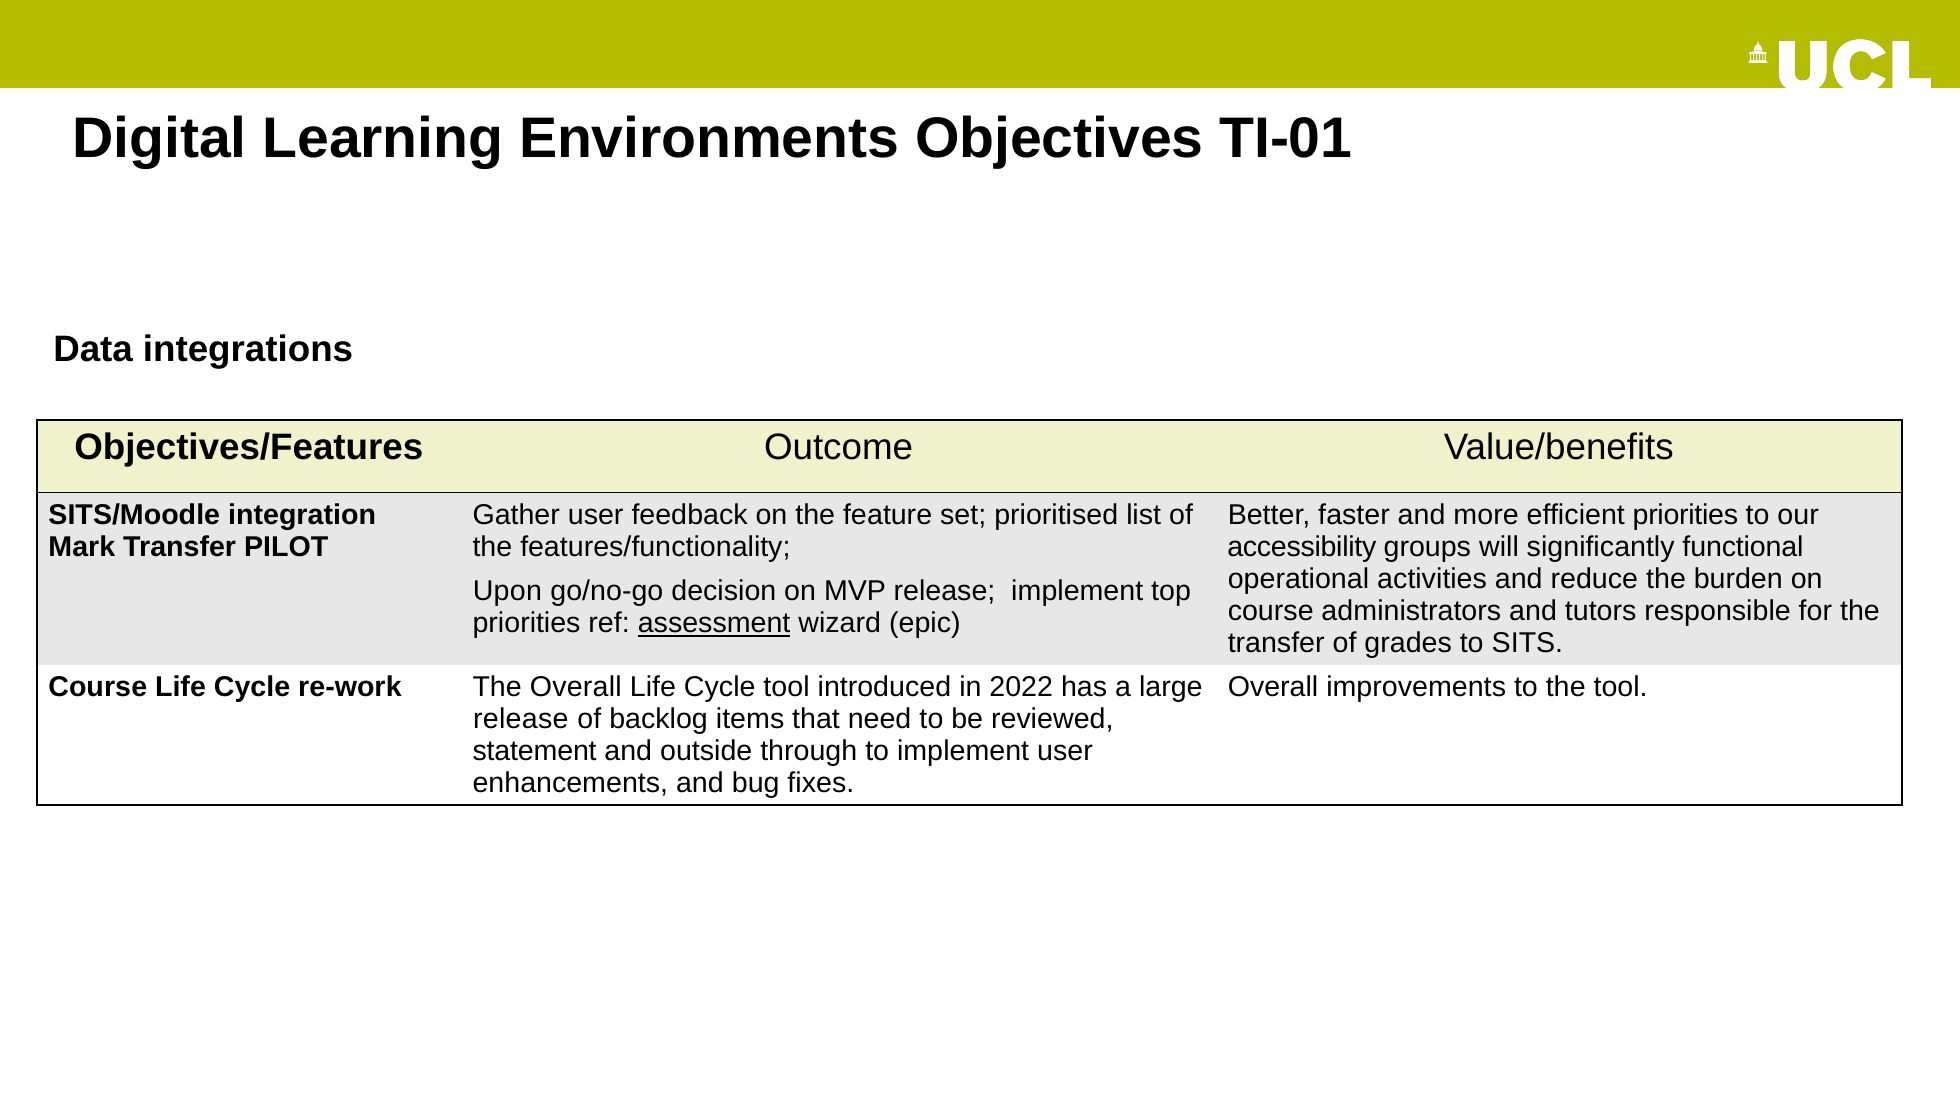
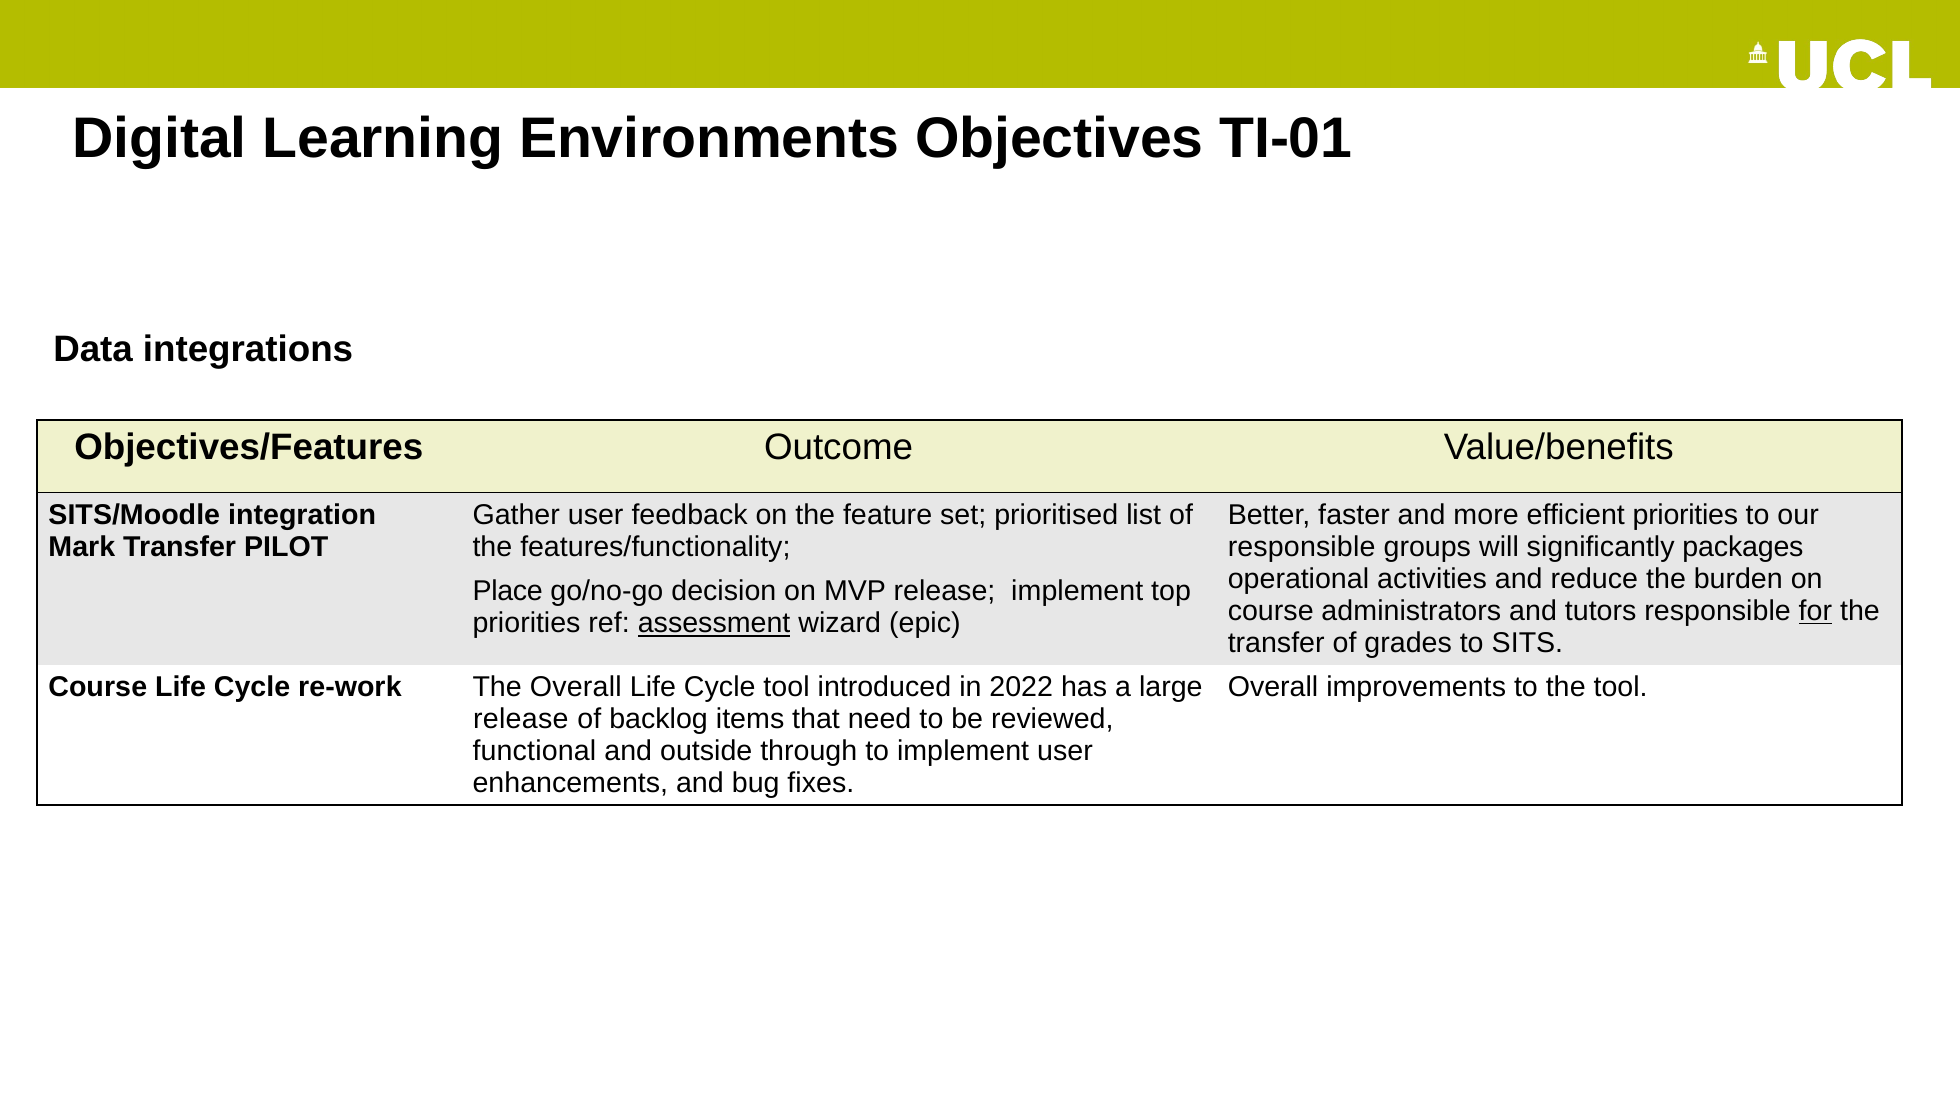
accessibility: accessibility -> responsible (1302, 547)
functional: functional -> packages (1743, 547)
Upon: Upon -> Place (508, 591)
for underline: none -> present (1815, 611)
statement: statement -> functional (534, 751)
